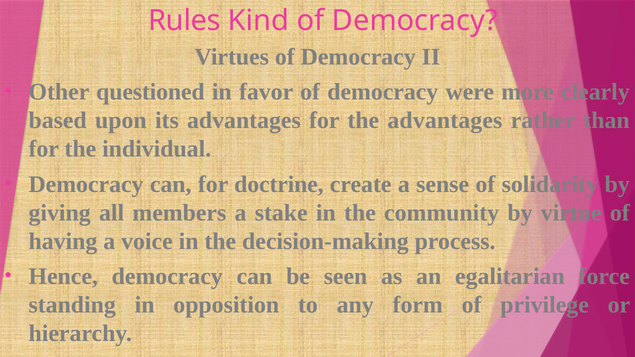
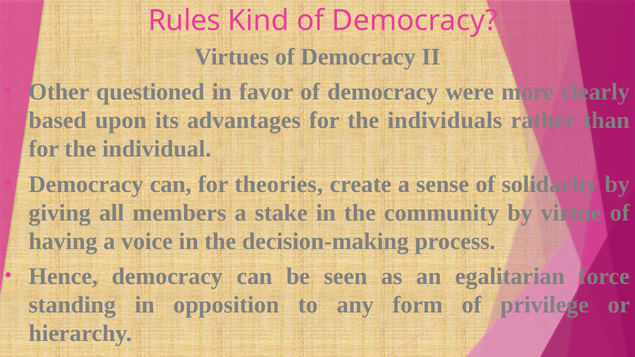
the advantages: advantages -> individuals (445, 120)
doctrine: doctrine -> theories (279, 184)
